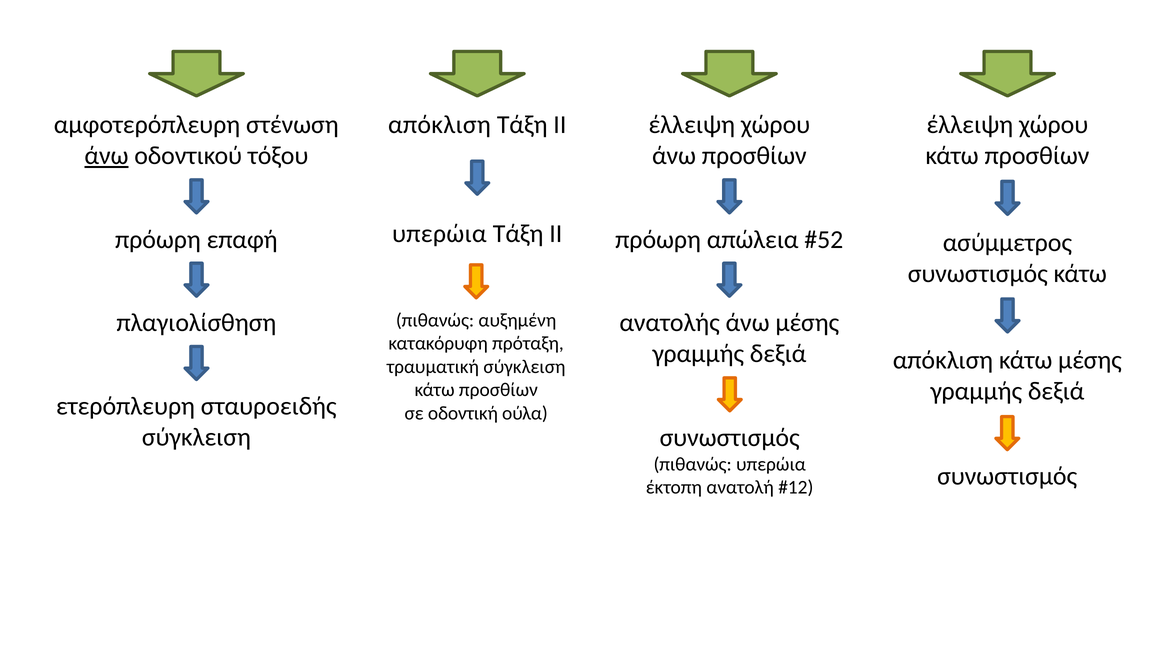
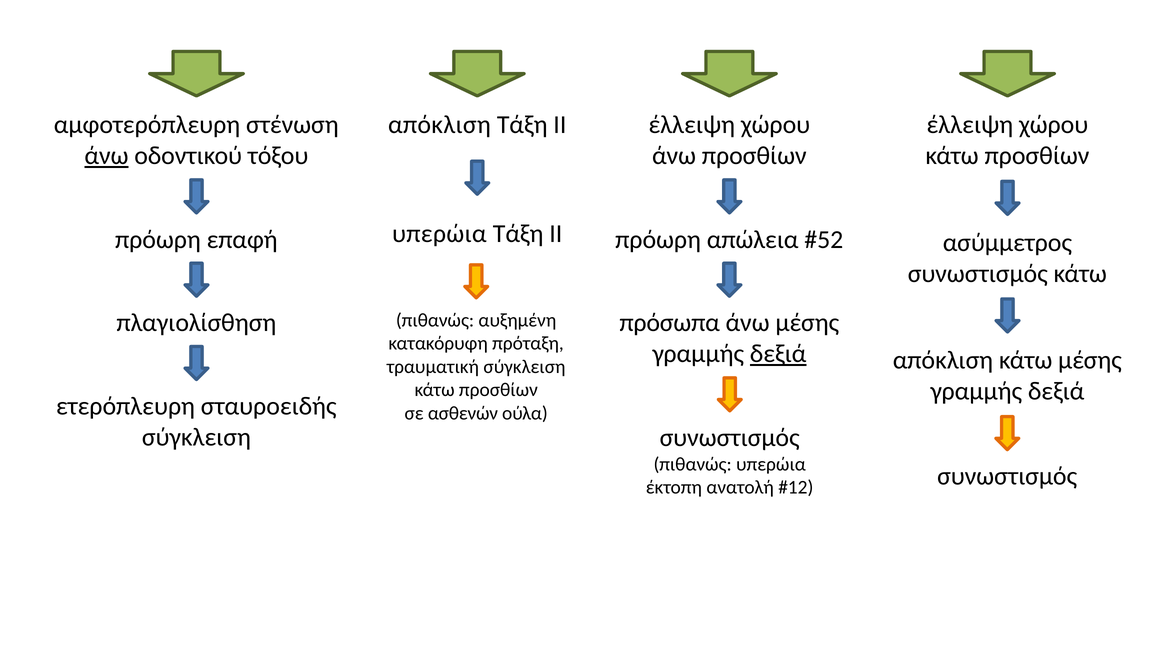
ανατολής: ανατολής -> πρόσωπα (670, 323)
δεξιά underline: none -> present (778, 354)
οδοντική: οδοντική -> ασθενών (463, 414)
